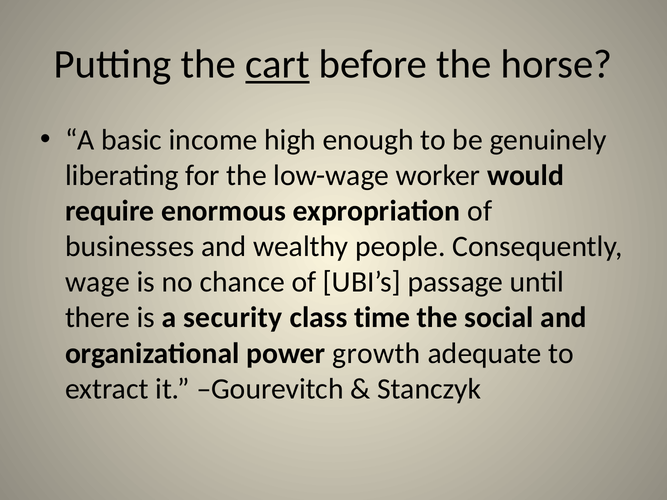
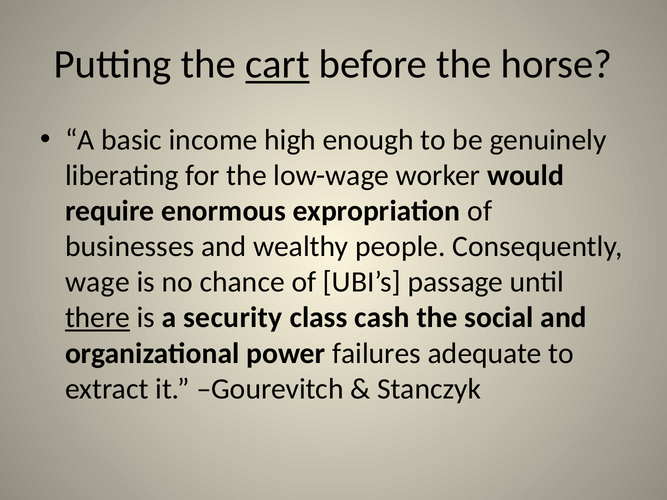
there underline: none -> present (98, 318)
time: time -> cash (382, 318)
growth: growth -> failures (377, 353)
